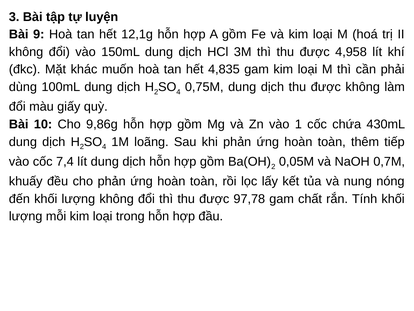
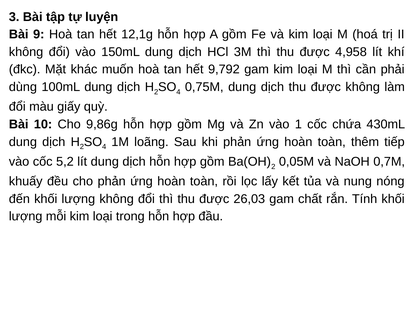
4,835: 4,835 -> 9,792 (224, 69)
7,4: 7,4 -> 5,2 (65, 162)
97,78: 97,78 -> 26,03 (249, 199)
